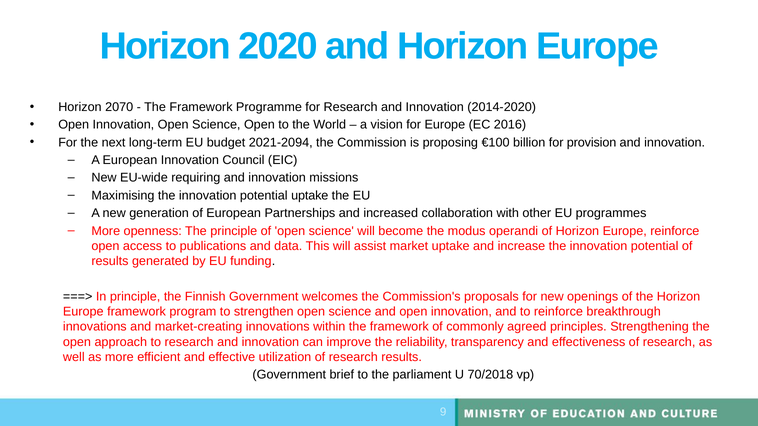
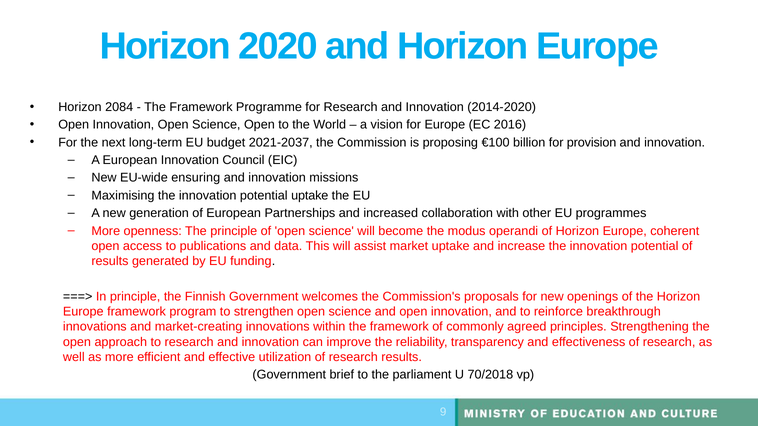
2070: 2070 -> 2084 (119, 107)
2021-2094: 2021-2094 -> 2021-2037 (281, 143)
requiring: requiring -> ensuring (196, 178)
Europe reinforce: reinforce -> coherent (675, 231)
